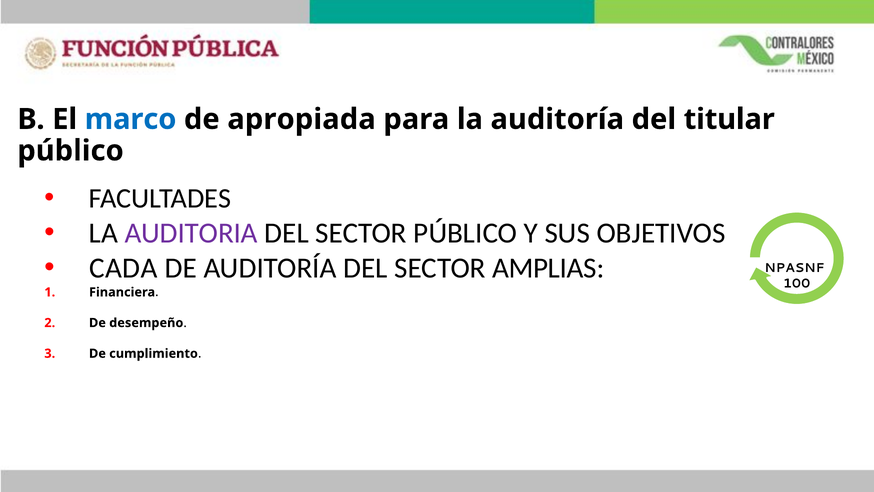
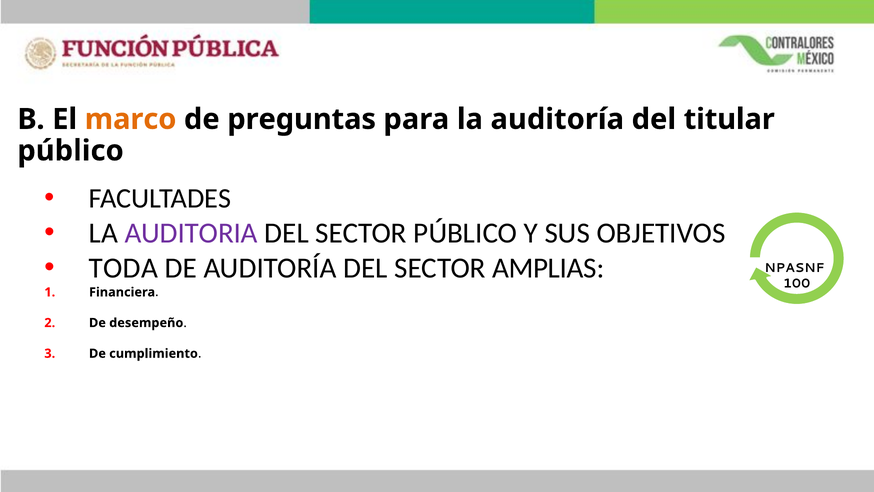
marco colour: blue -> orange (131, 119)
apropiada: apropiada -> preguntas (302, 119)
CADA: CADA -> TODA (123, 268)
